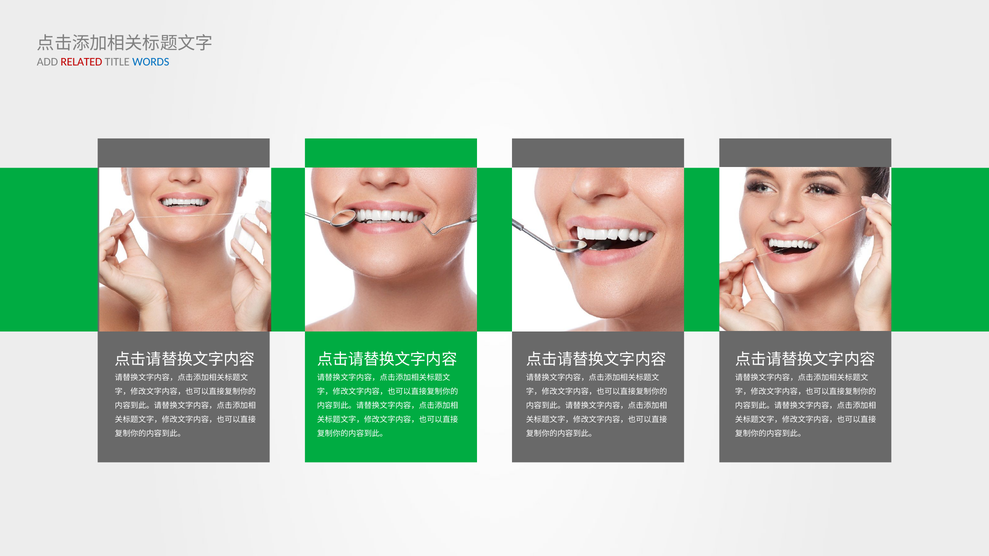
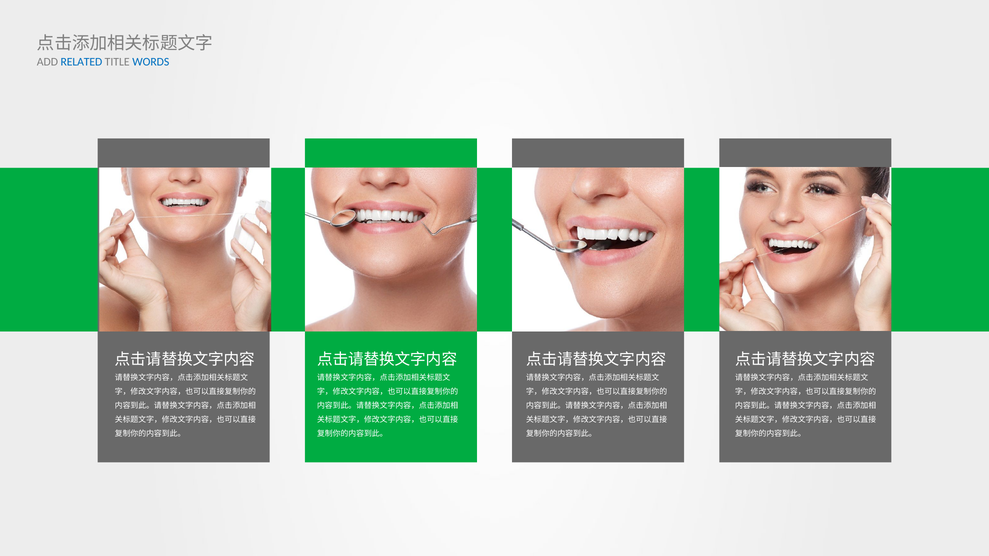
RELATED colour: red -> blue (81, 62)
